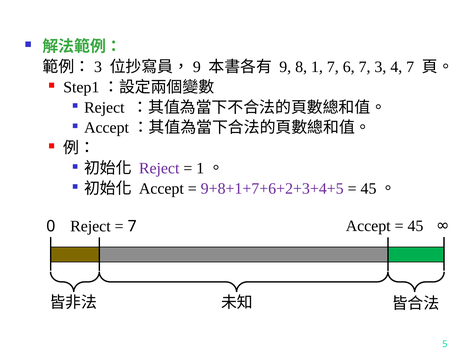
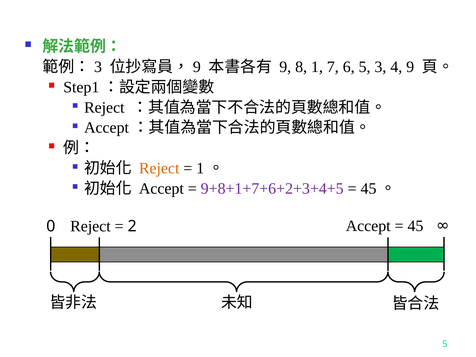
6 7: 7 -> 5 (365, 67)
4 7: 7 -> 9 (410, 67)
Reject colour: purple -> orange (159, 168)
7: 7 -> 2 (132, 226)
